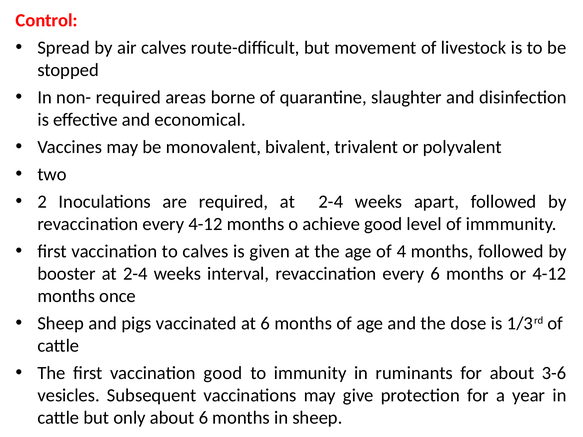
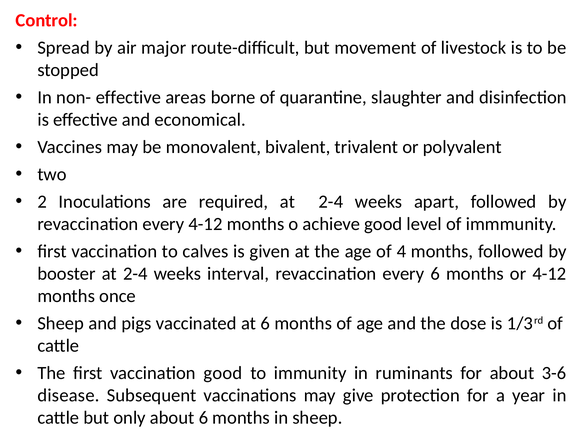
air calves: calves -> major (164, 48)
non- required: required -> effective (128, 97)
vesicles: vesicles -> disease (68, 395)
